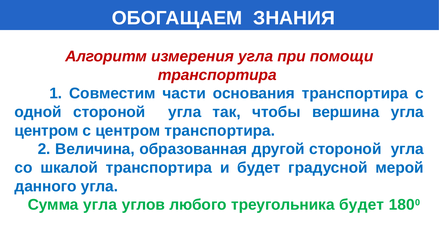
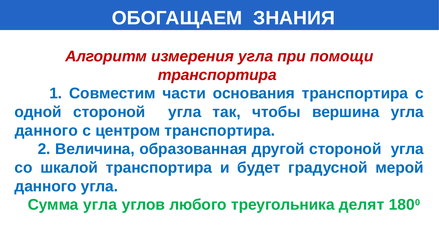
центром: центром -> данного (46, 131)
треугольника будет: будет -> делят (362, 205)
